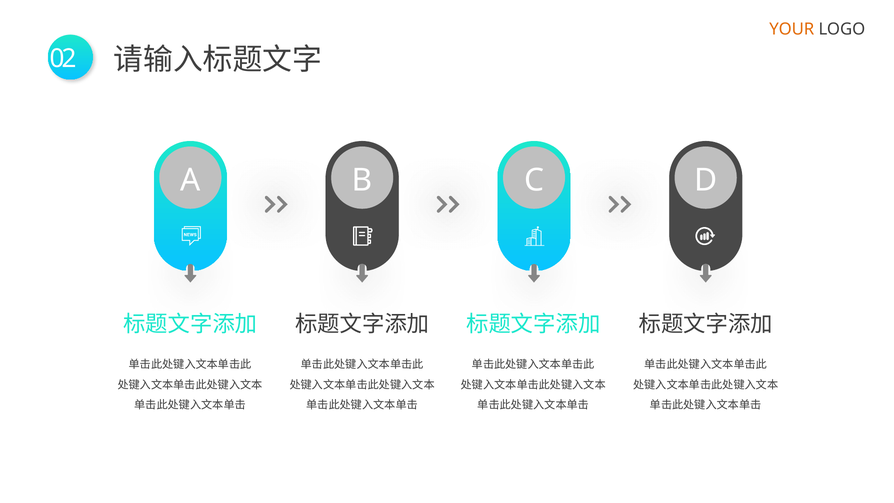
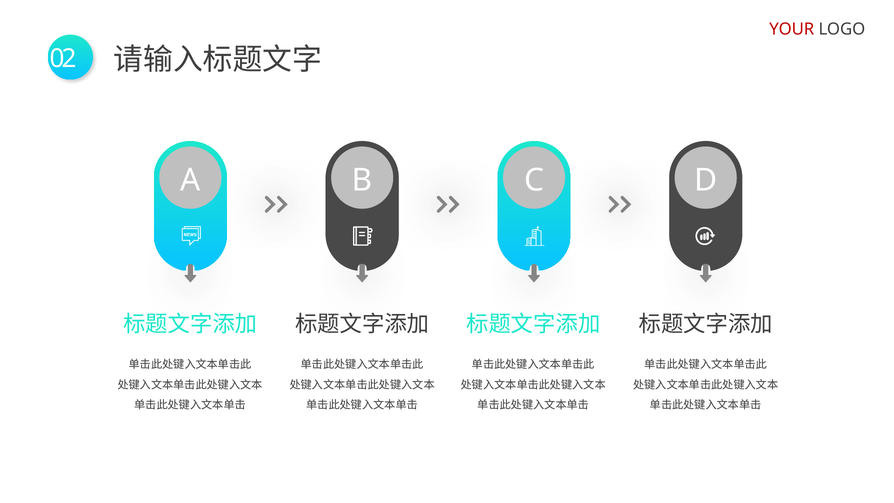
YOUR colour: orange -> red (792, 29)
